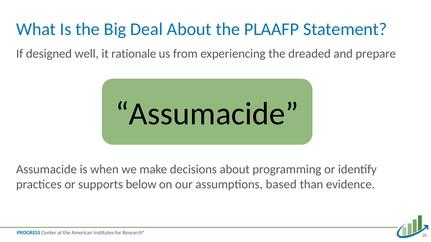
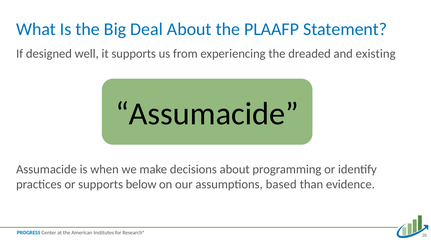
it rationale: rationale -> supports (134, 54)
prepare: prepare -> existing (376, 54)
